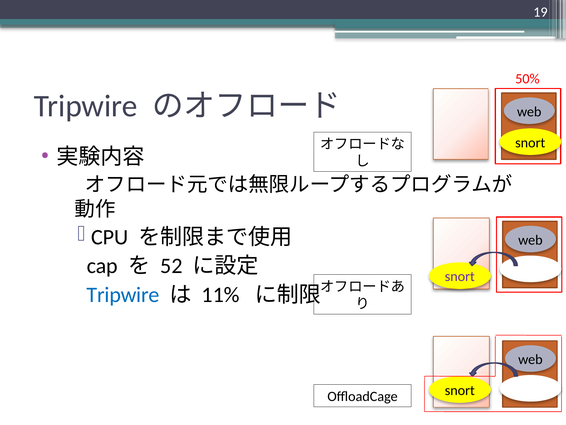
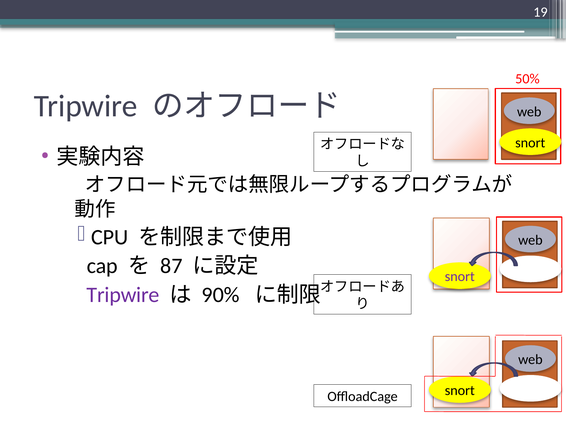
52: 52 -> 87 (171, 266)
Tripwire colour: blue -> purple (123, 294)
11%: 11% -> 90% (221, 294)
